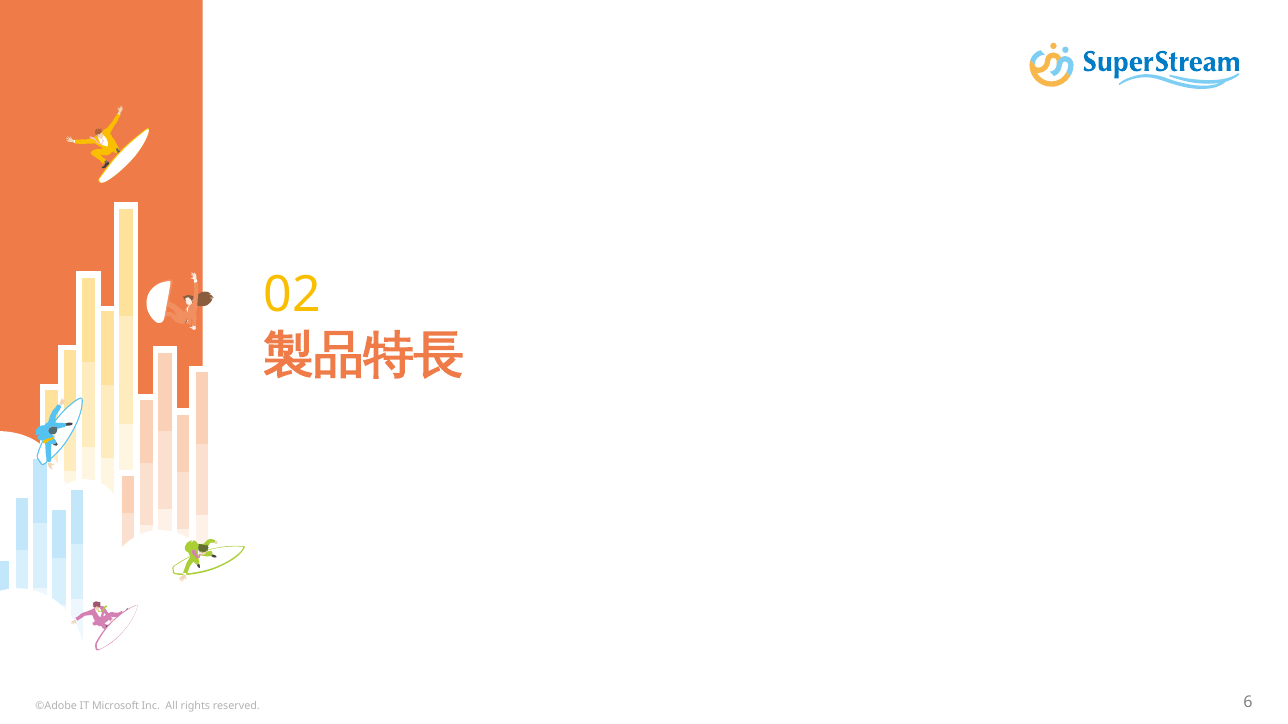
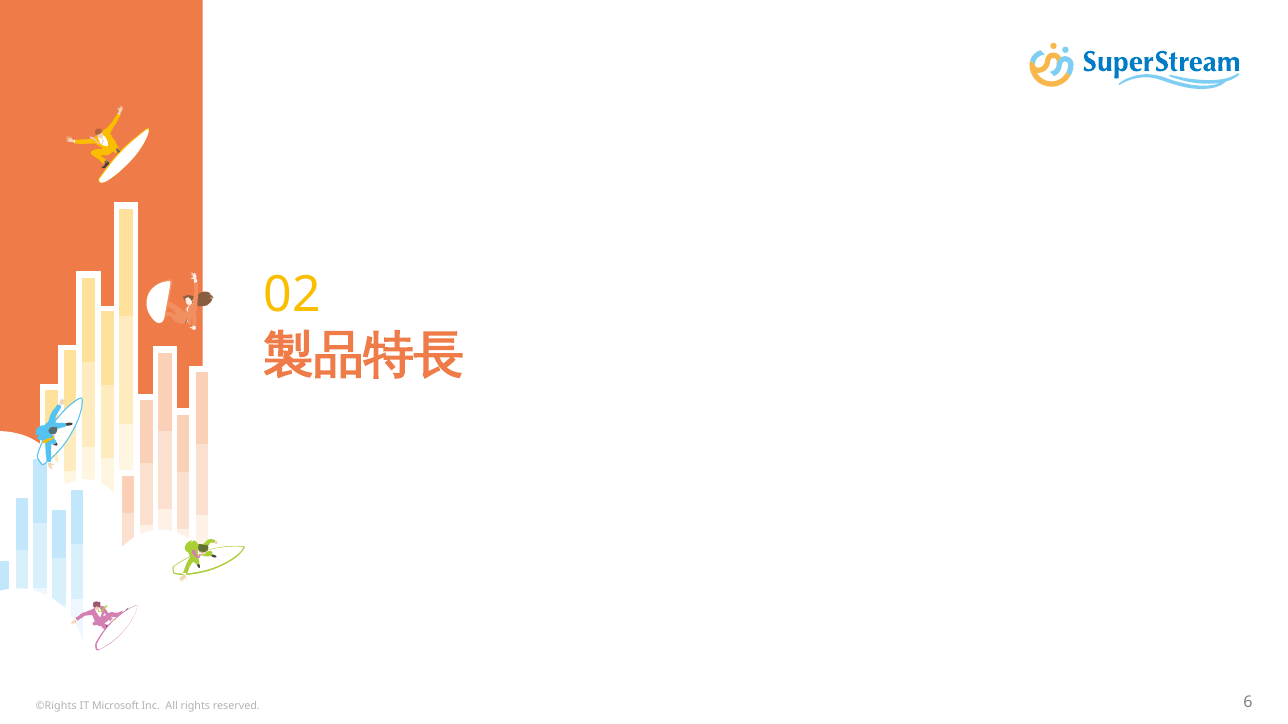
©Adobe: ©Adobe -> ©Rights (56, 706)
